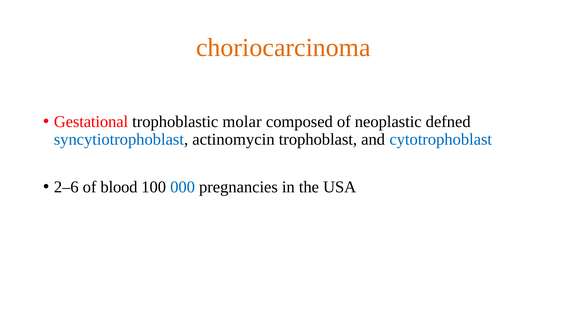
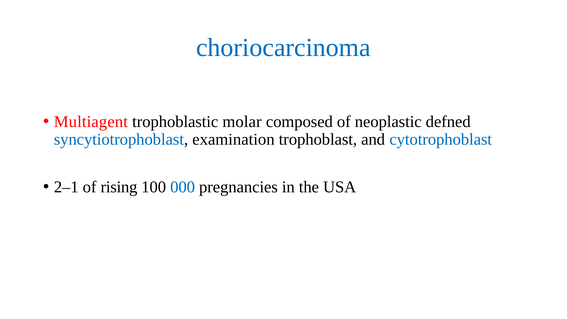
choriocarcinoma colour: orange -> blue (283, 48)
Gestational: Gestational -> Multiagent (91, 122)
actinomycin: actinomycin -> examination (233, 139)
2–6: 2–6 -> 2–1 (66, 187)
blood: blood -> rising (119, 187)
